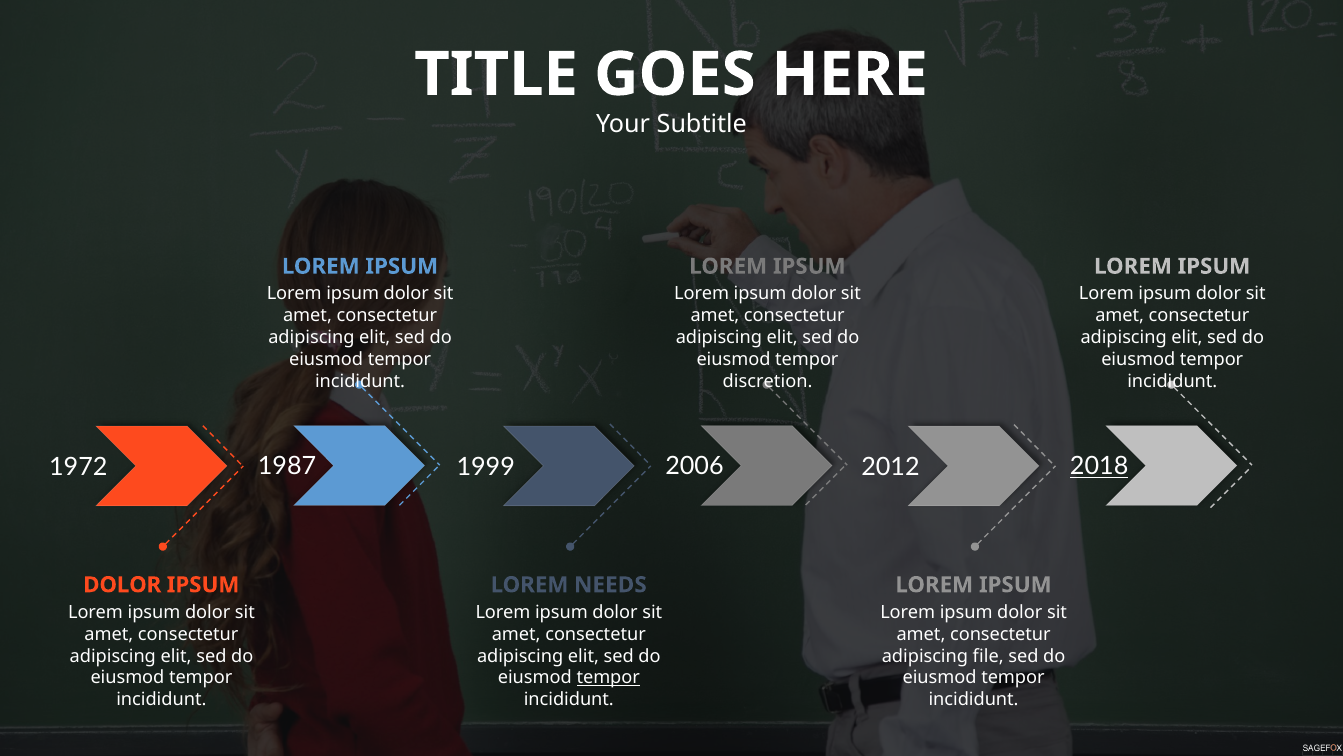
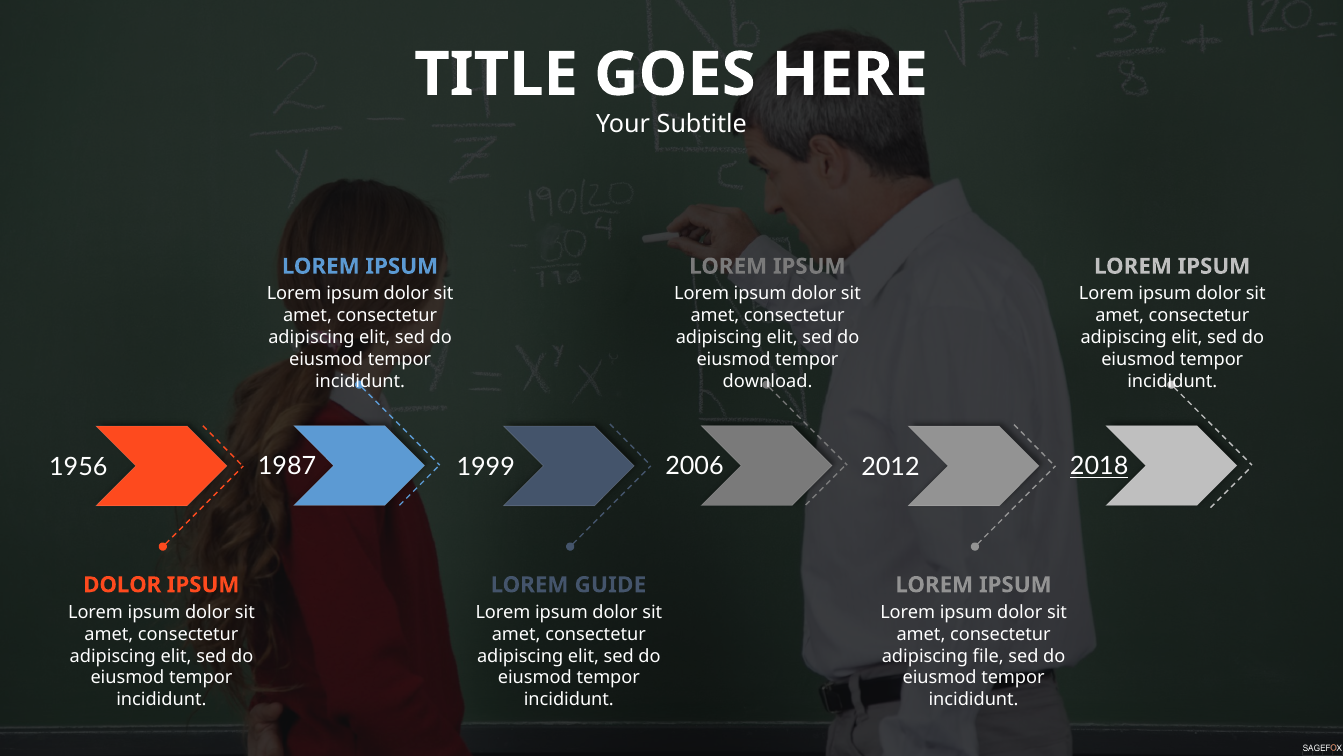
discretion: discretion -> download (768, 381)
1972: 1972 -> 1956 (78, 467)
NEEDS: NEEDS -> GUIDE (610, 584)
tempor underline: present -> none (608, 677)
